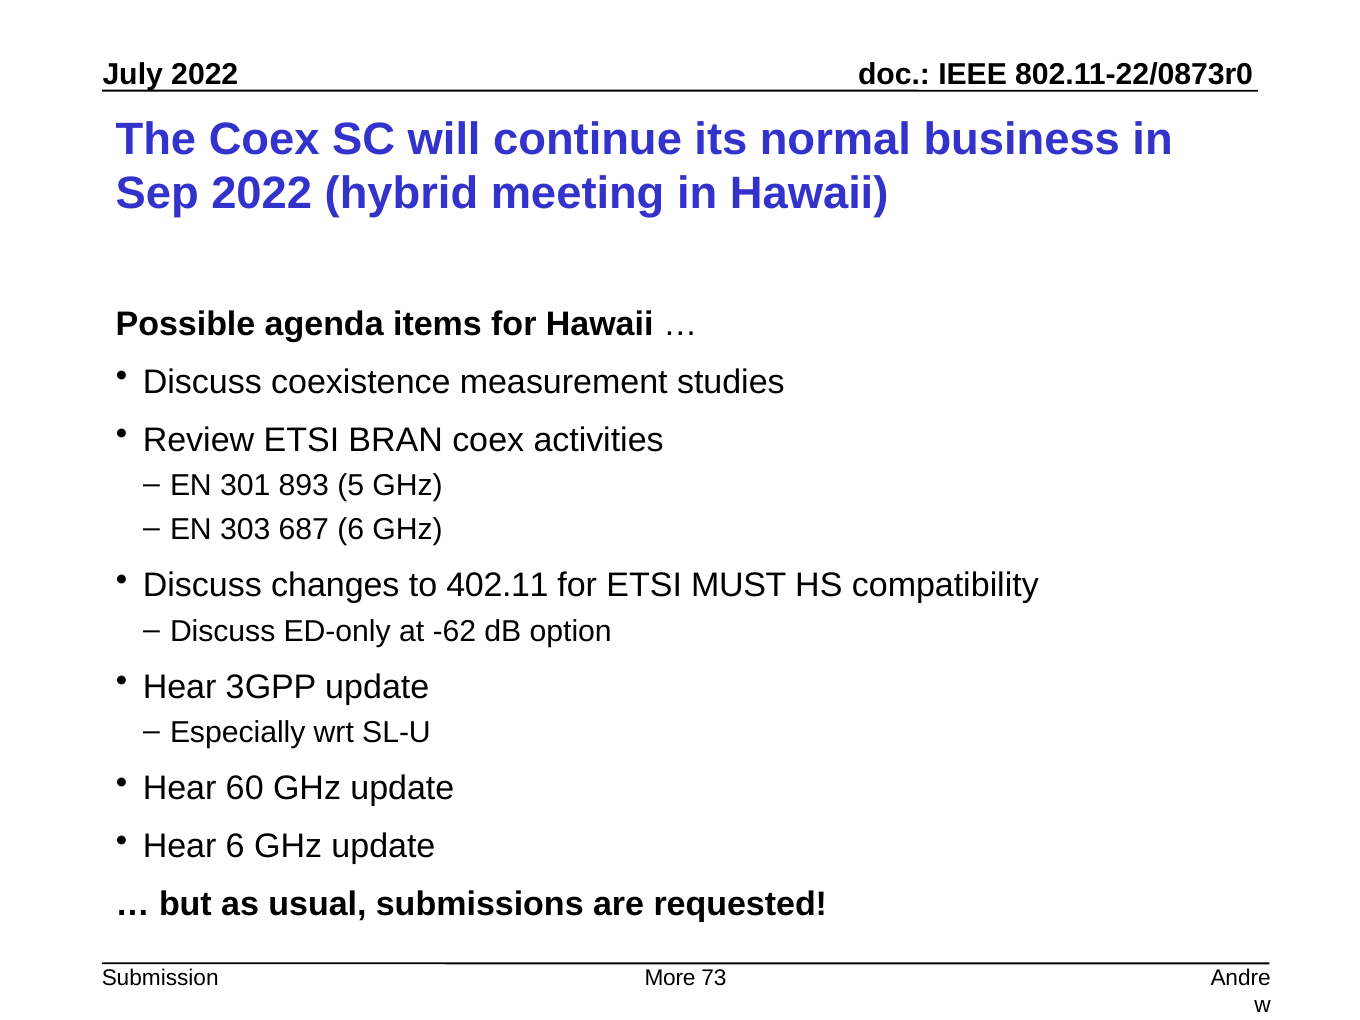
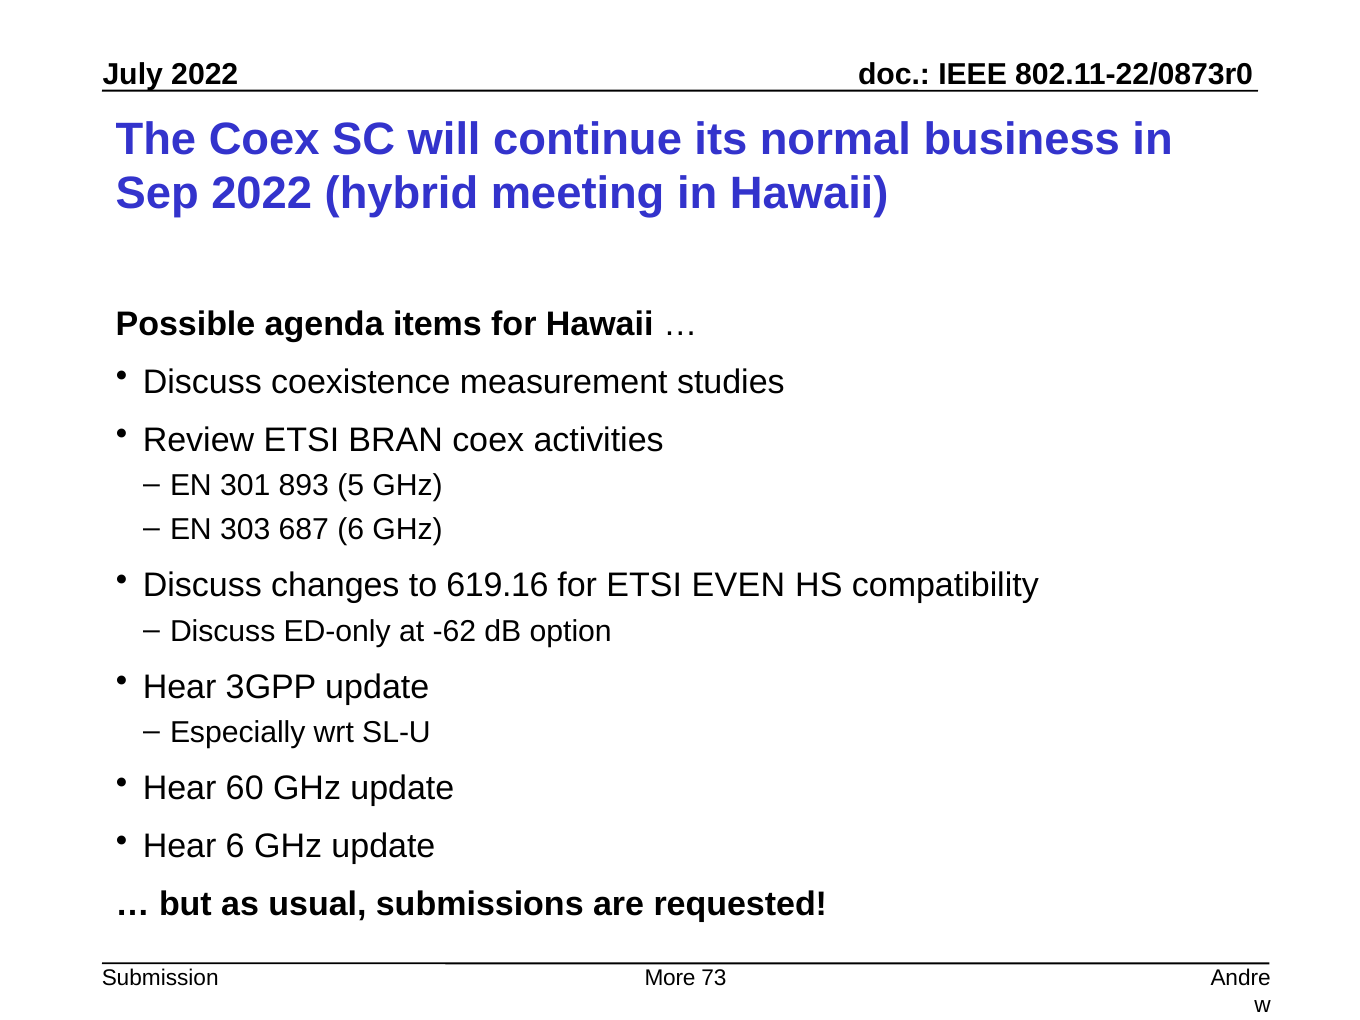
402.11: 402.11 -> 619.16 (498, 585)
MUST: MUST -> EVEN (738, 585)
